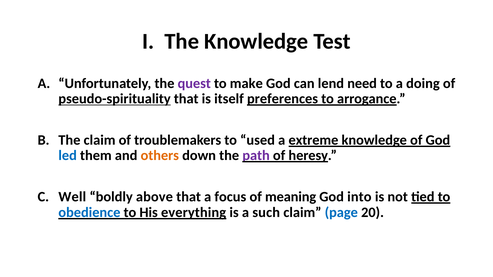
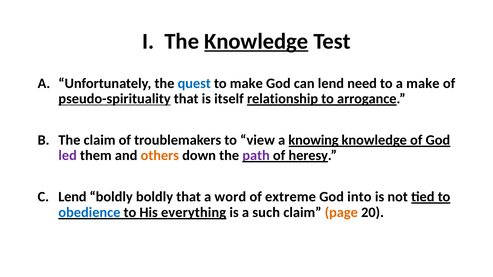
Knowledge underline: none -> present (256, 41)
quest colour: purple -> blue (194, 83)
a doing: doing -> make (423, 83)
preferences: preferences -> relationship (283, 99)
used: used -> view (258, 140)
extreme: extreme -> knowing (314, 140)
led colour: blue -> purple (68, 156)
Well: Well -> Lend (72, 197)
boldly above: above -> boldly (155, 197)
focus: focus -> word (230, 197)
meaning: meaning -> extreme (290, 197)
page colour: blue -> orange (341, 213)
